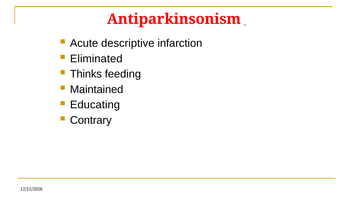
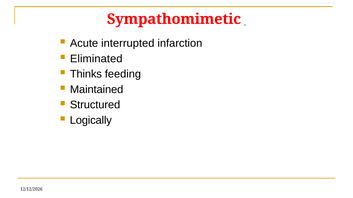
Antiparkinsonism: Antiparkinsonism -> Sympathomimetic (174, 19)
descriptive: descriptive -> interrupted (128, 43)
Educating: Educating -> Structured (95, 105)
Contrary: Contrary -> Logically (91, 121)
